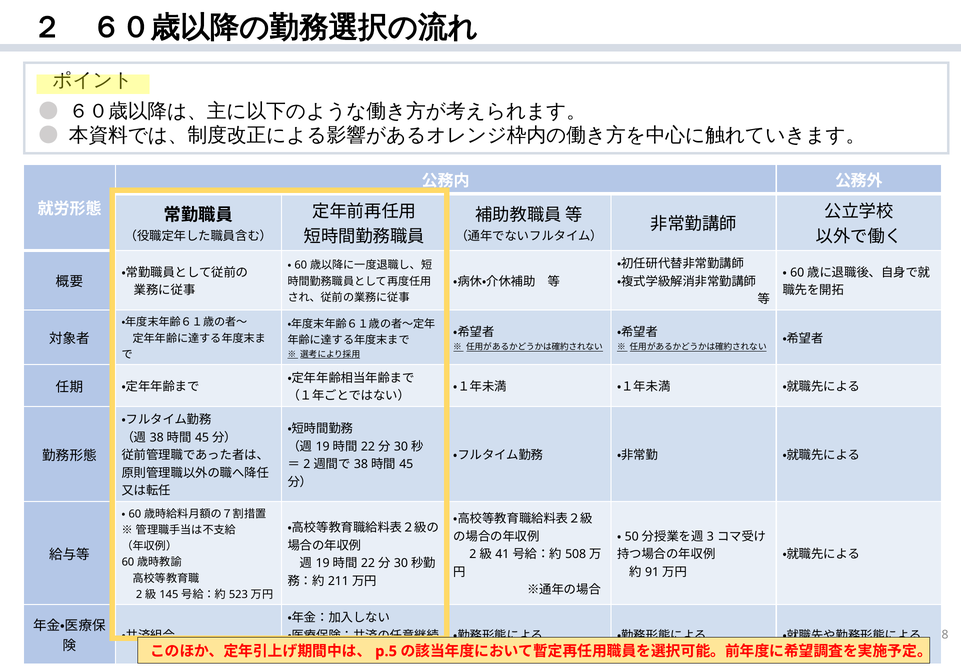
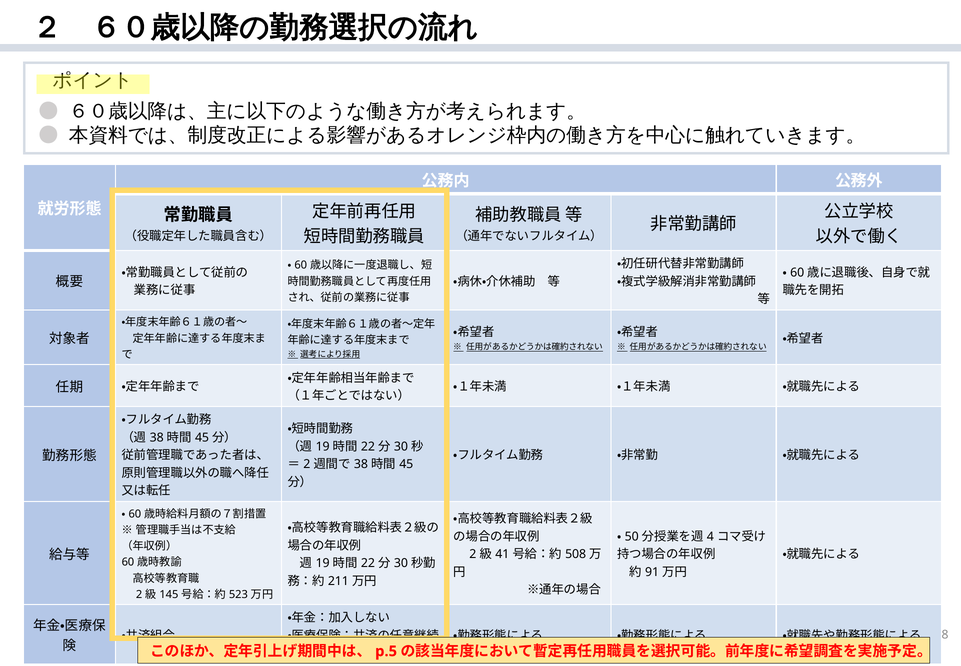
3: 3 -> 4 (710, 536)
